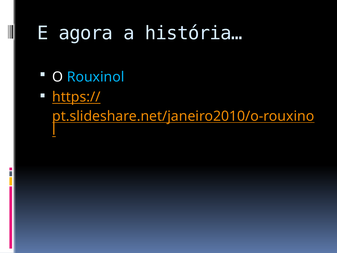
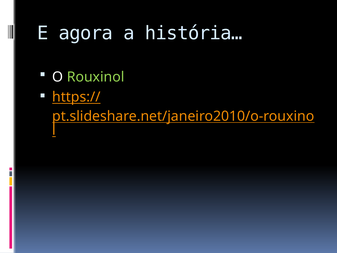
Rouxinol colour: light blue -> light green (96, 77)
